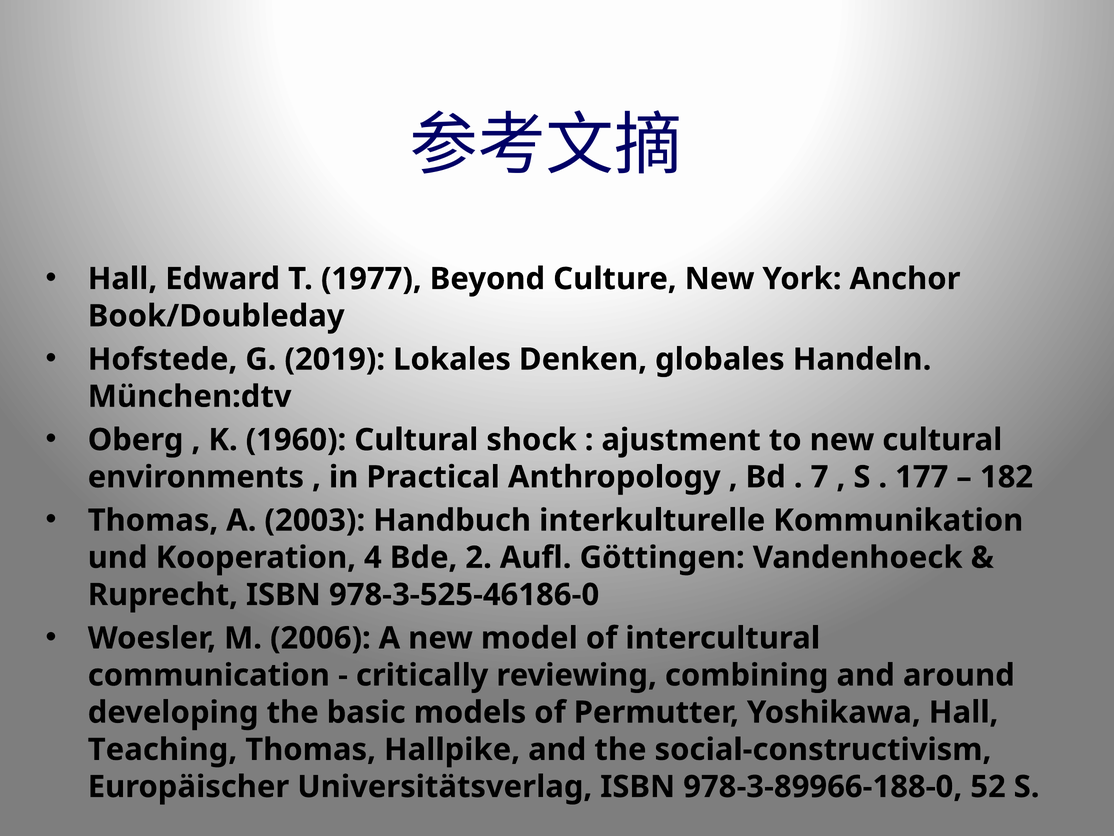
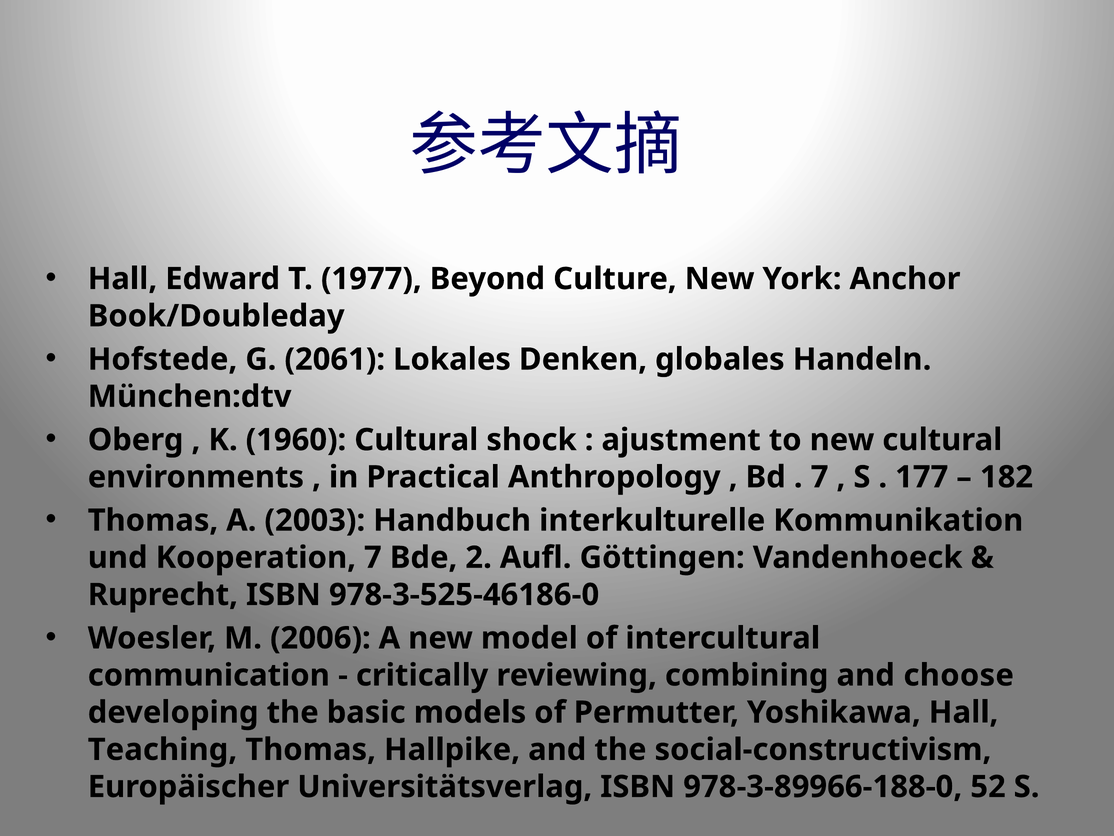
2019: 2019 -> 2061 (335, 359)
Kooperation 4: 4 -> 7 (373, 557)
around: around -> choose (959, 675)
